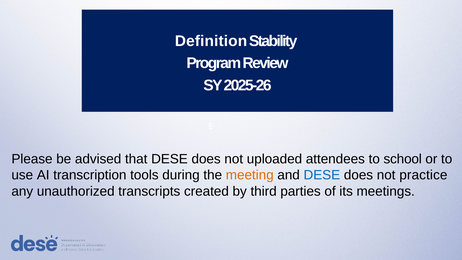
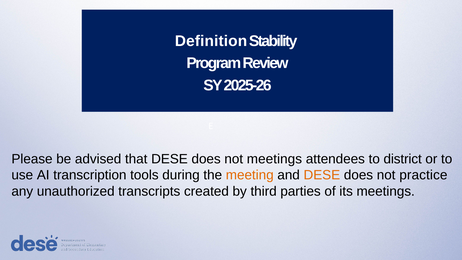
not uploaded: uploaded -> meetings (274, 159)
school: school -> district (403, 159)
DESE colour: blue -> orange (322, 175)
